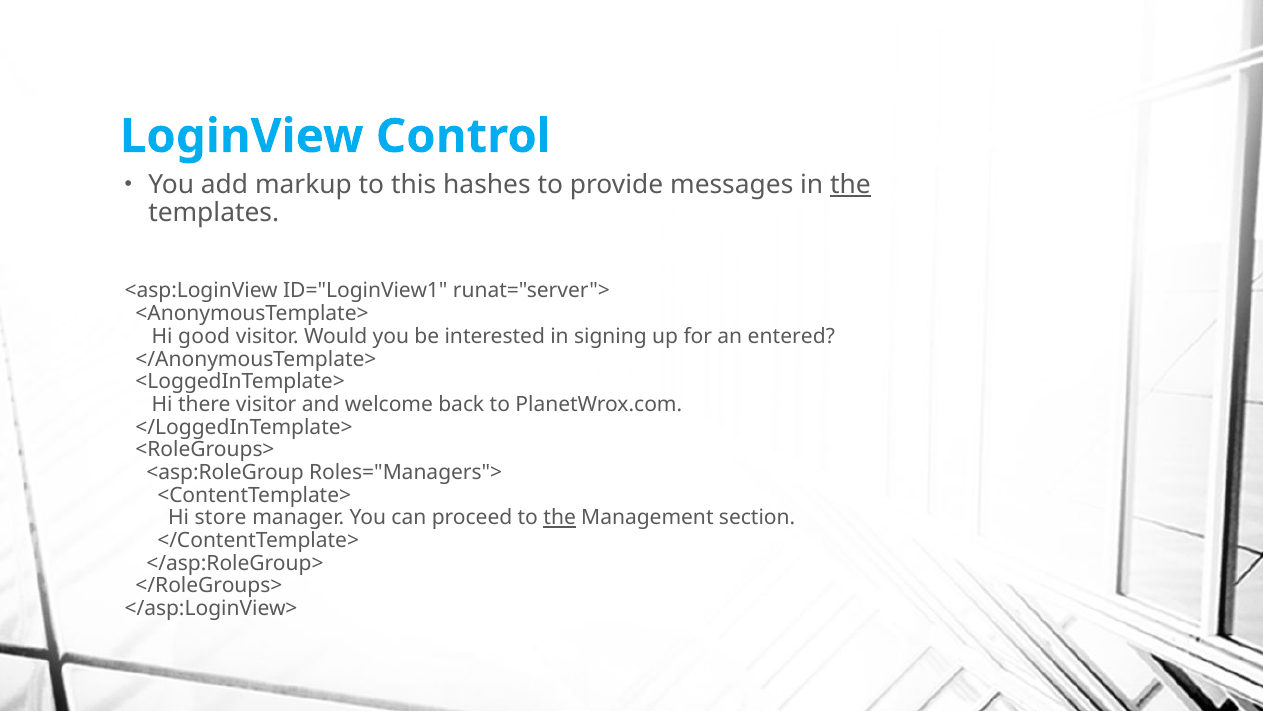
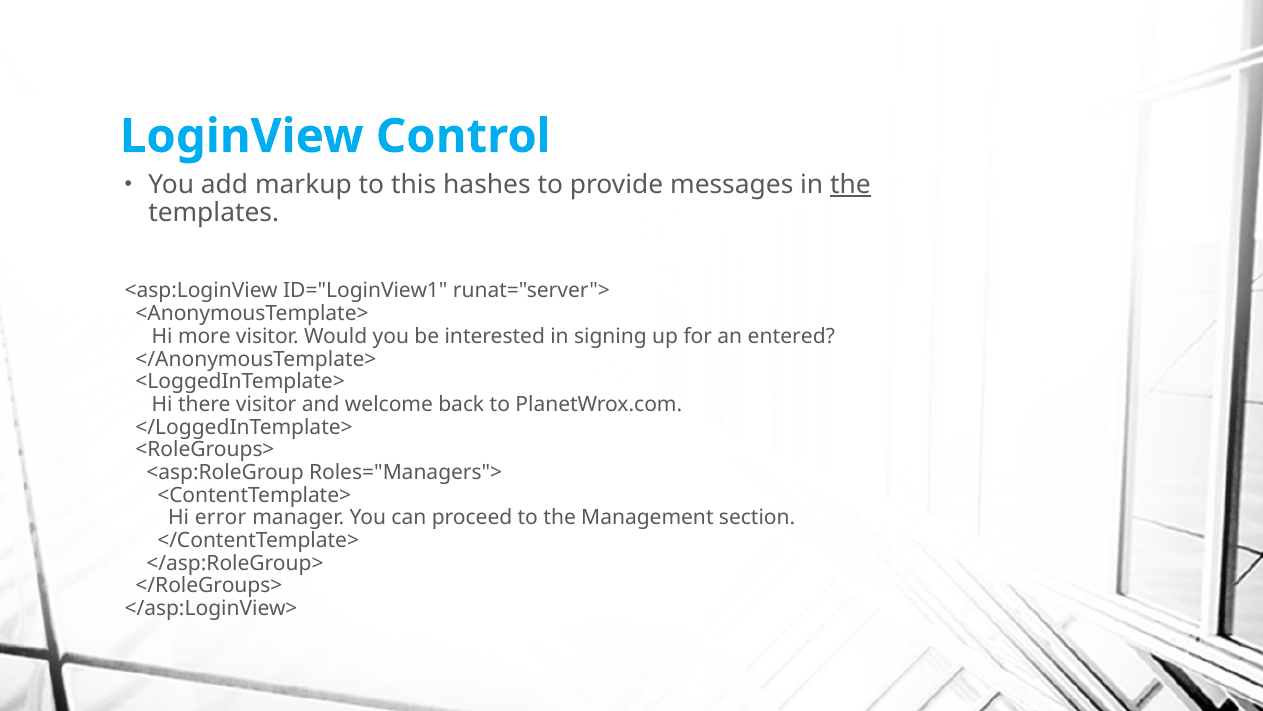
good: good -> more (204, 336)
store: store -> error (221, 518)
the underline: present -> none (560, 518)
